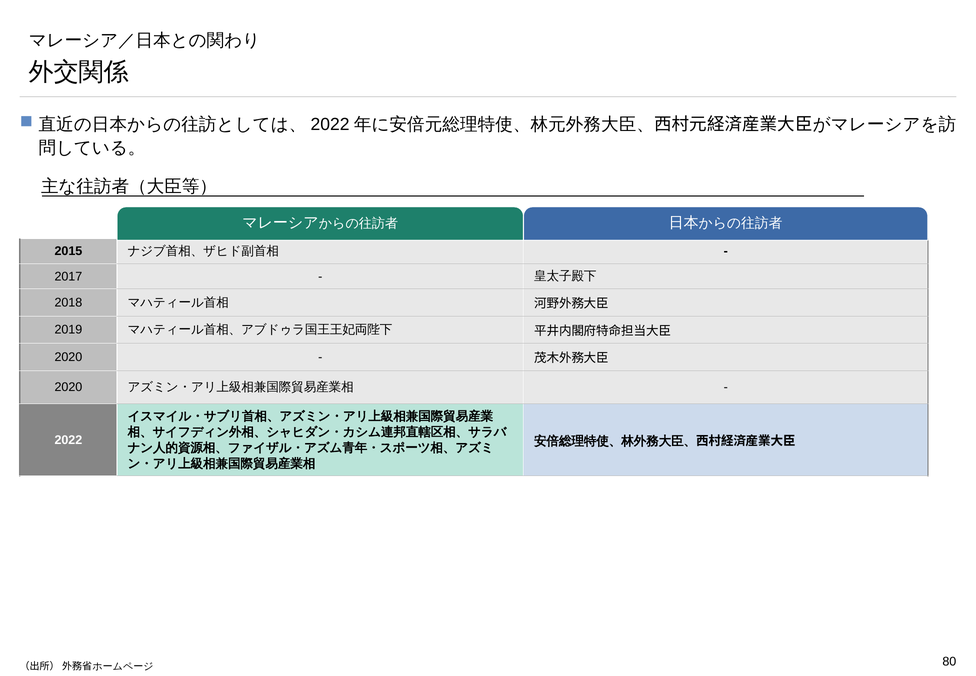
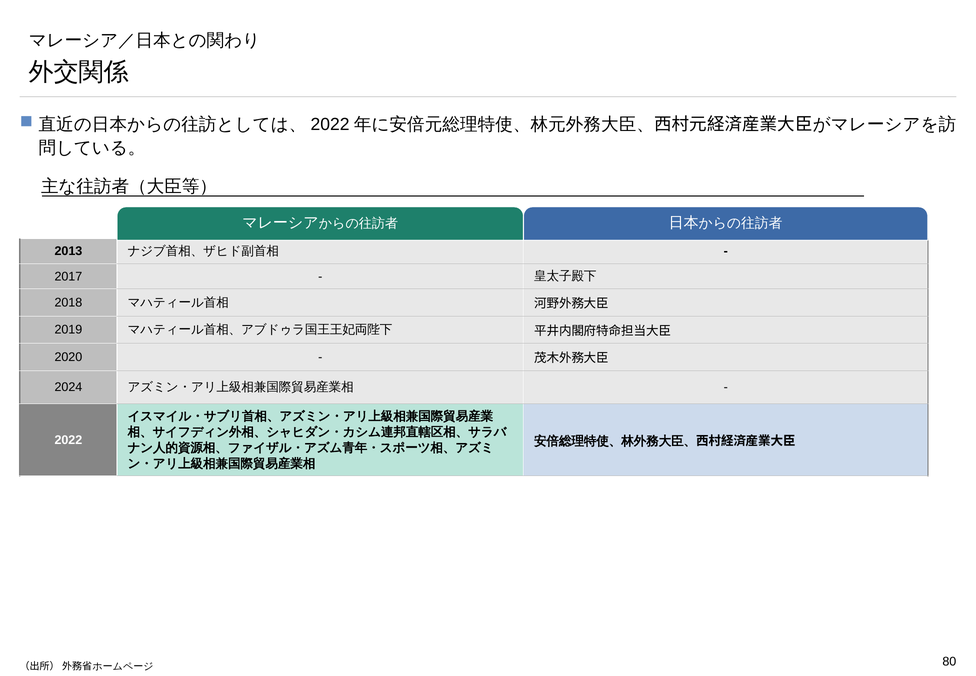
2015: 2015 -> 2013 (68, 251)
2020: 2020 -> 2024 (68, 387)
